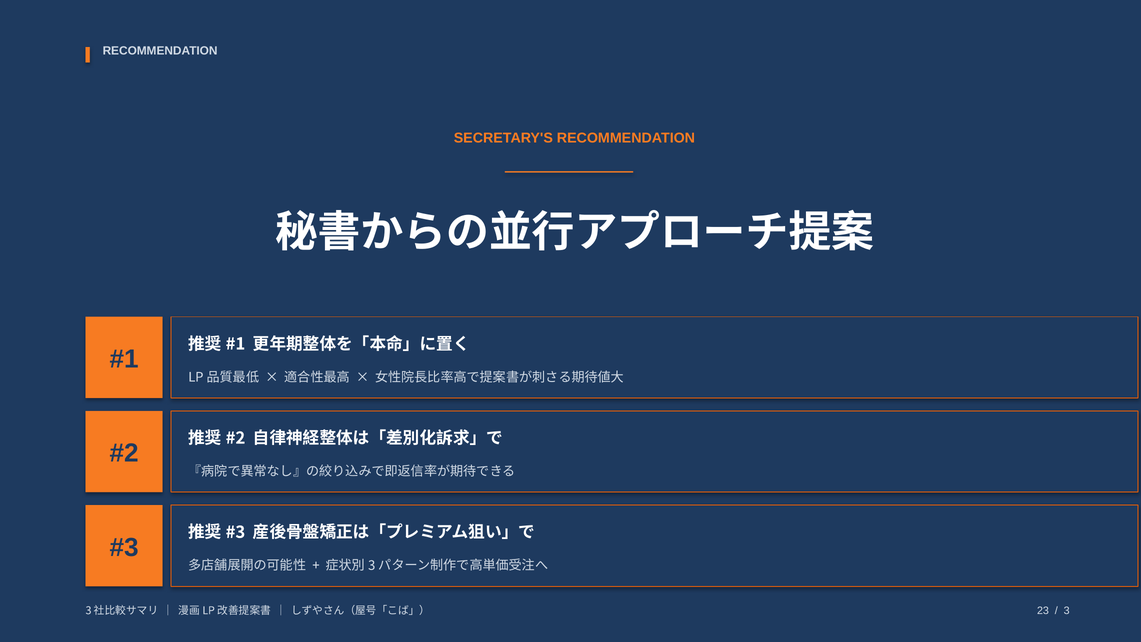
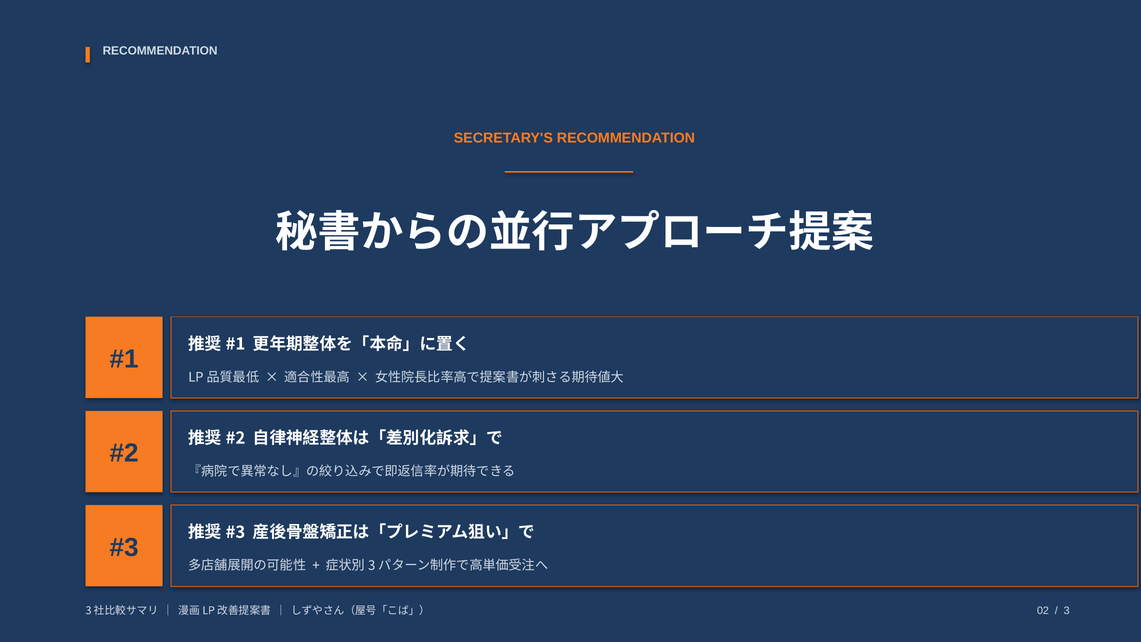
23: 23 -> 02 (1043, 610)
